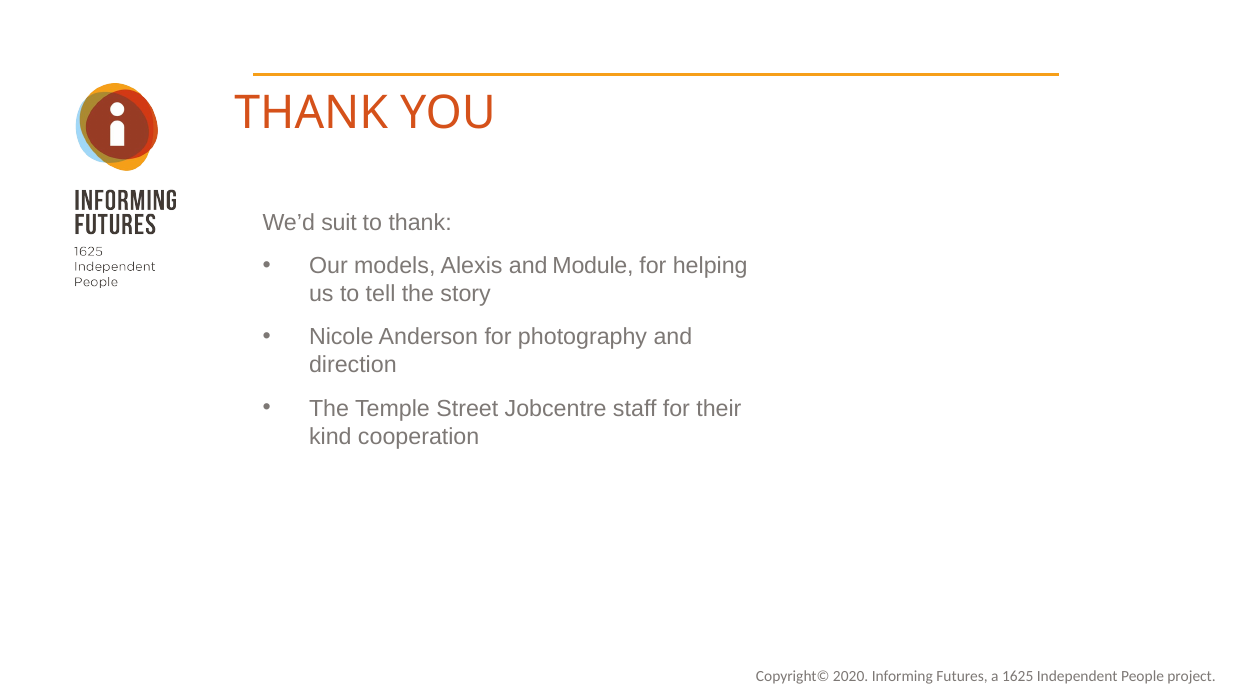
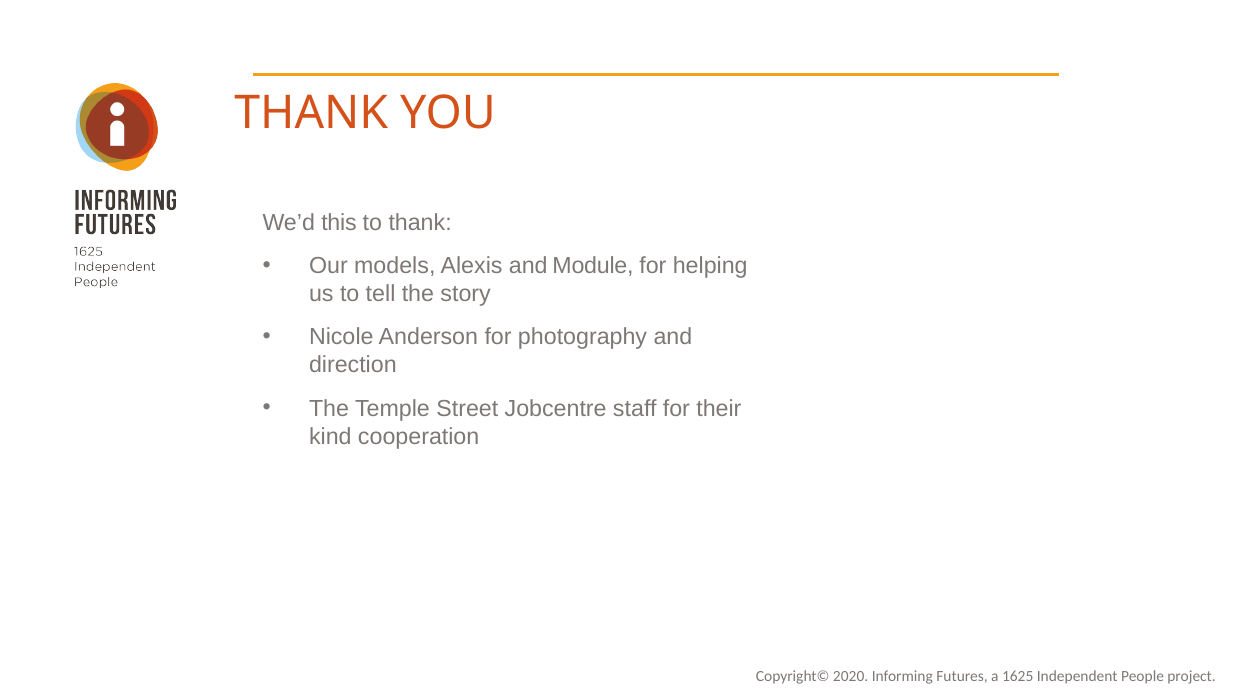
suit: suit -> this (339, 223)
